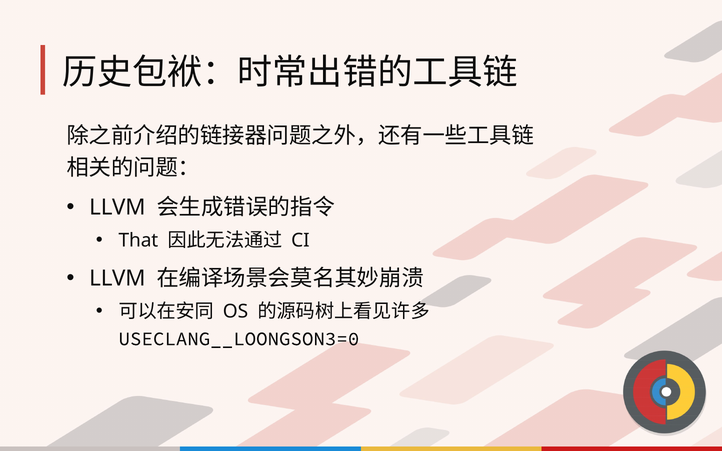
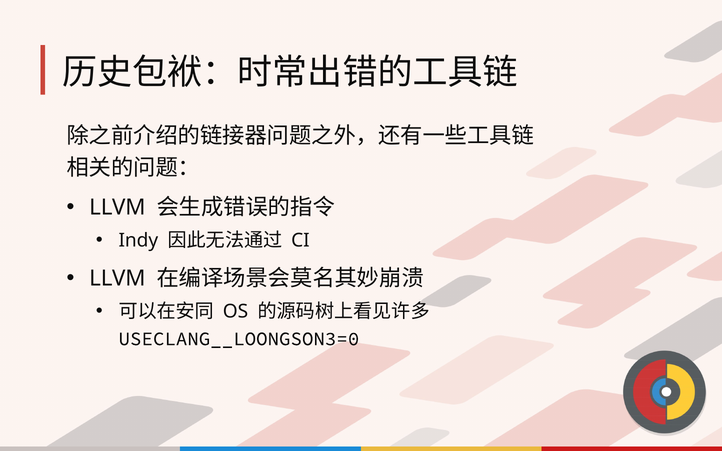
That: That -> Indy (138, 241)
